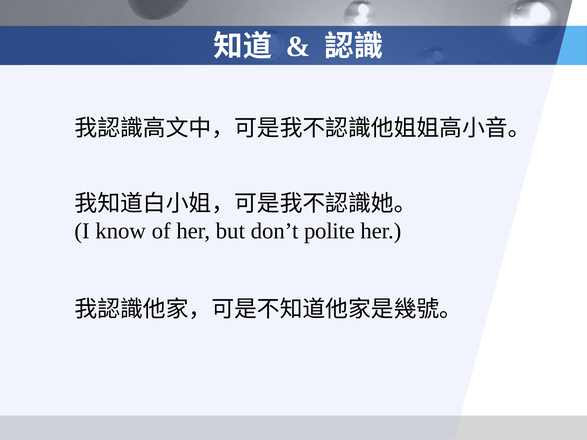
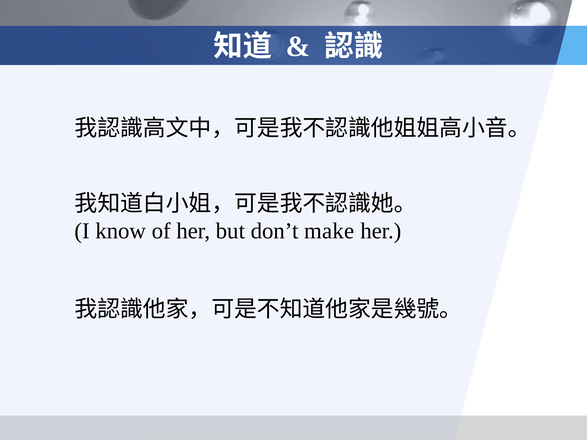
polite: polite -> make (329, 231)
